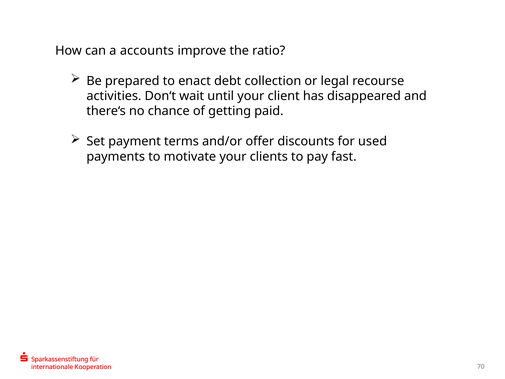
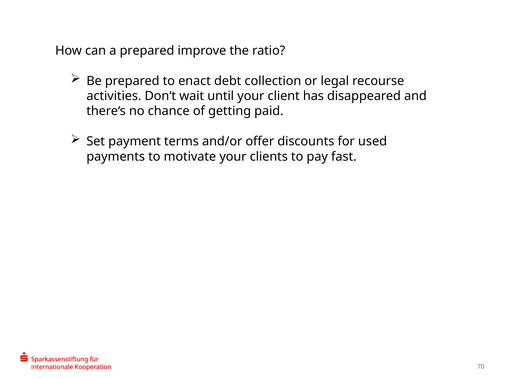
a accounts: accounts -> prepared (147, 50)
